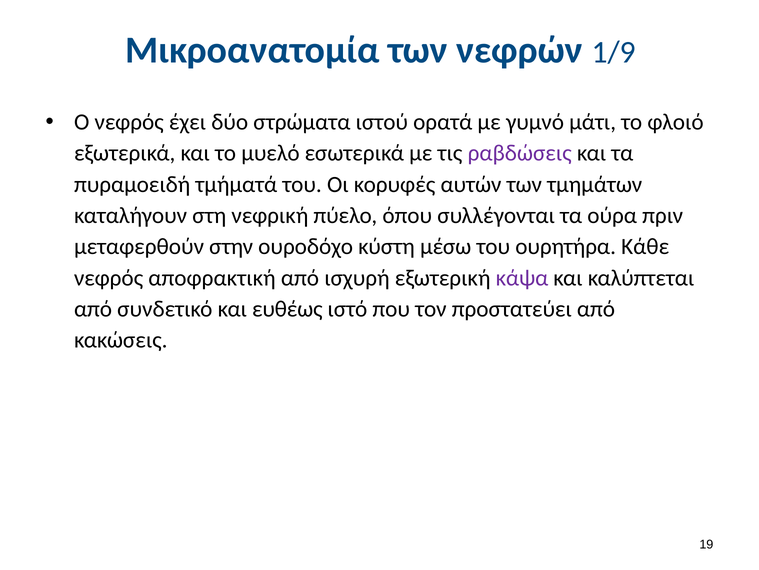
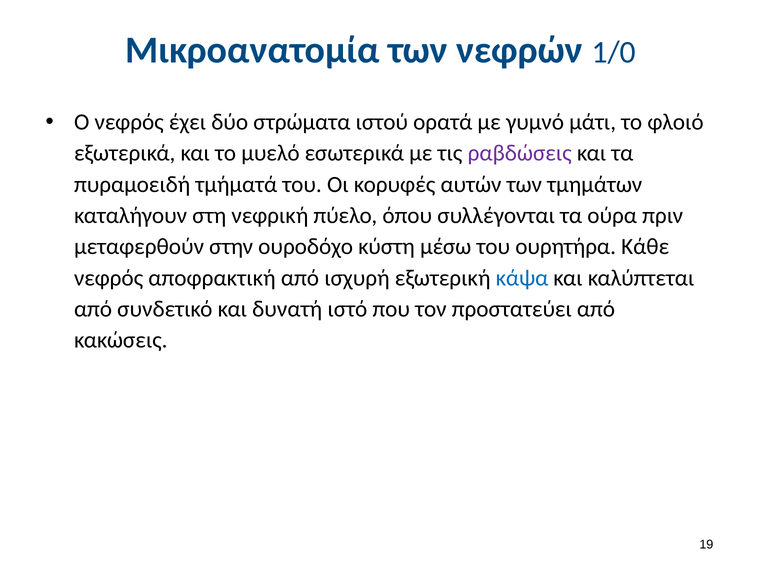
1/9: 1/9 -> 1/0 (614, 52)
κάψα colour: purple -> blue (522, 277)
ευθέως: ευθέως -> δυνατή (287, 309)
